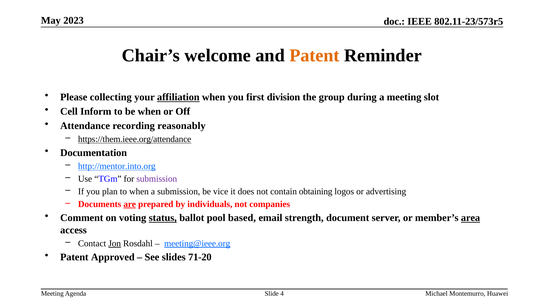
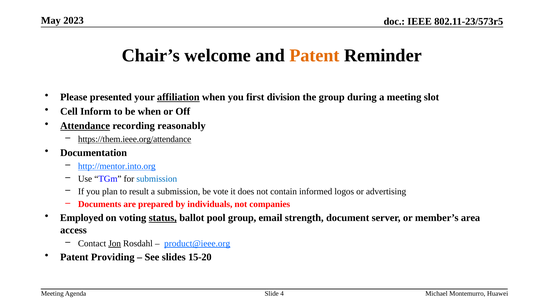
collecting: collecting -> presented (111, 97)
Attendance underline: none -> present (85, 126)
submission colour: purple -> blue (157, 179)
to when: when -> result (139, 191)
vice: vice -> vote (221, 191)
obtaining: obtaining -> informed (316, 191)
are underline: present -> none (130, 204)
Comment: Comment -> Employed (82, 218)
pool based: based -> group (242, 218)
area underline: present -> none (471, 218)
meeting@ieee.org: meeting@ieee.org -> product@ieee.org (197, 243)
Approved: Approved -> Providing (113, 257)
71-20: 71-20 -> 15-20 (200, 257)
